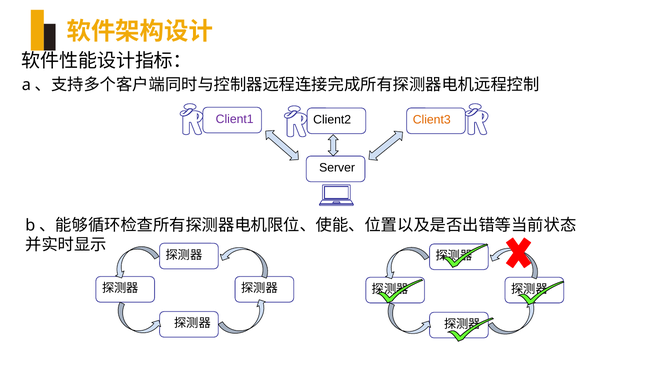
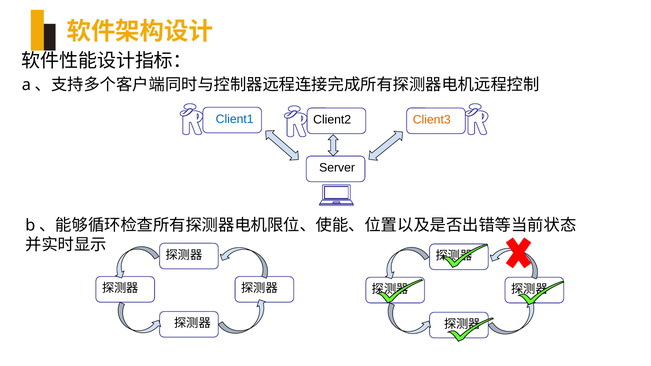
Client1 colour: purple -> blue (235, 119)
